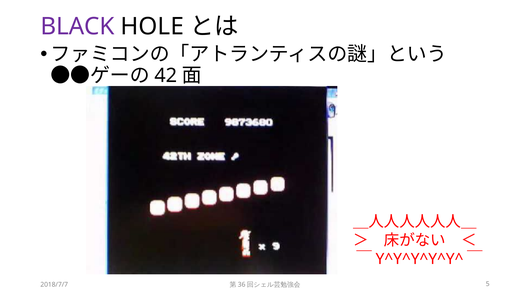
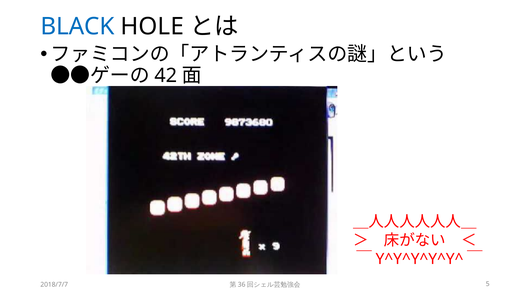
BLACK colour: purple -> blue (77, 27)
